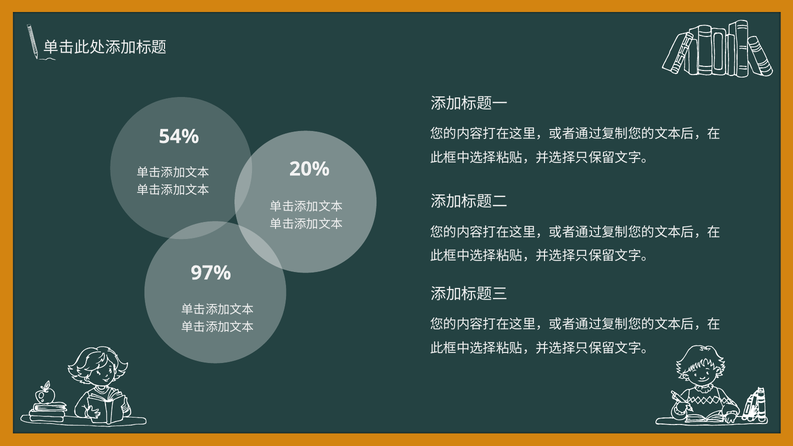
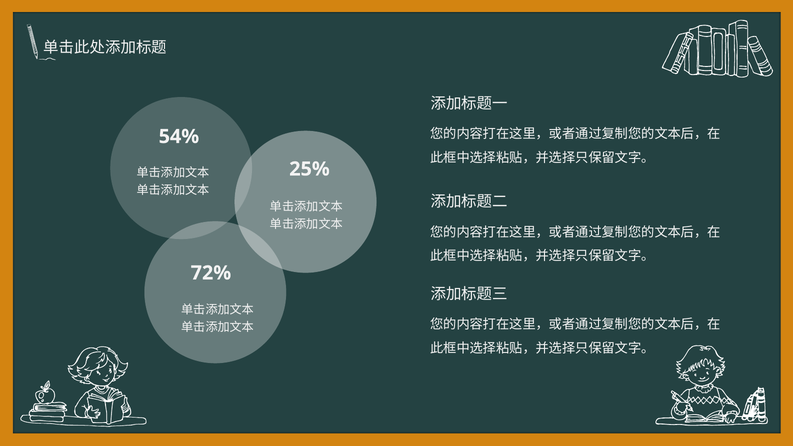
20%: 20% -> 25% (309, 169)
97%: 97% -> 72% (211, 273)
